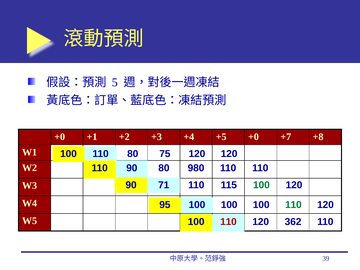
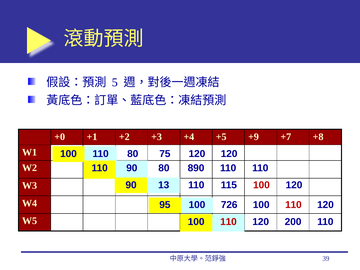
+5 +0: +0 -> +9 (253, 137)
980: 980 -> 890 (196, 168)
71: 71 -> 13 (164, 185)
100 colour: green -> red (261, 185)
95 100 100: 100 -> 726 (229, 205)
110 colour: green -> red (293, 205)
362: 362 -> 200 (293, 222)
